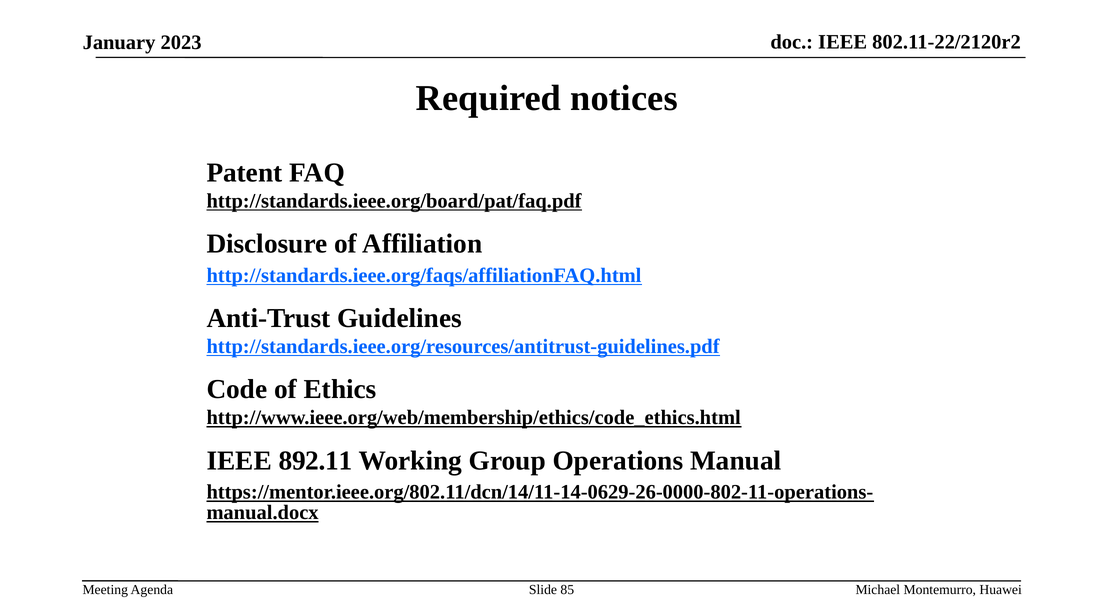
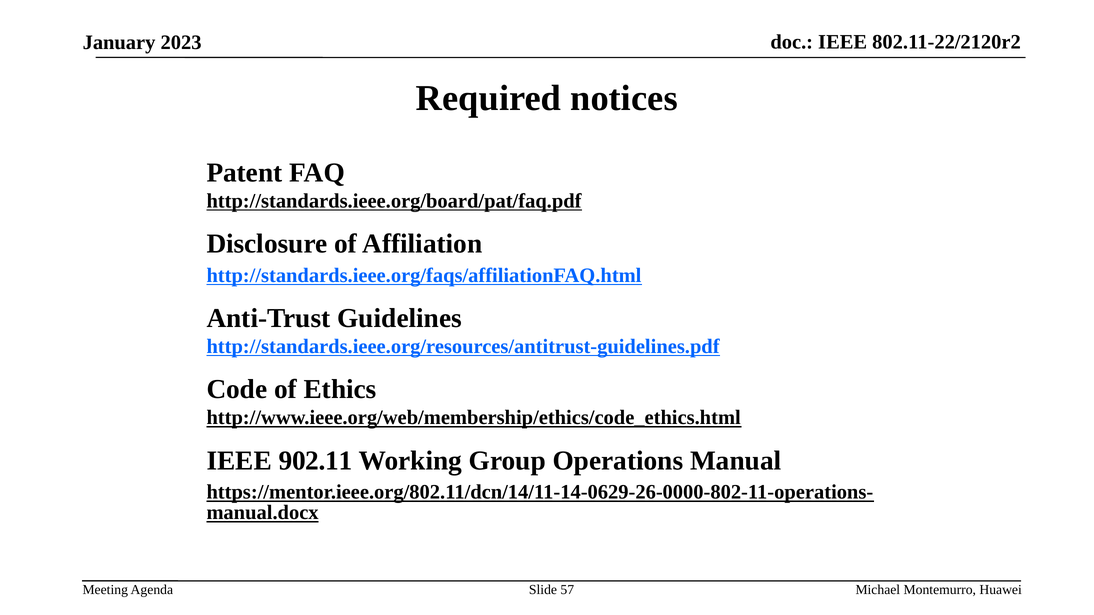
892.11: 892.11 -> 902.11 (316, 461)
85: 85 -> 57 (567, 590)
